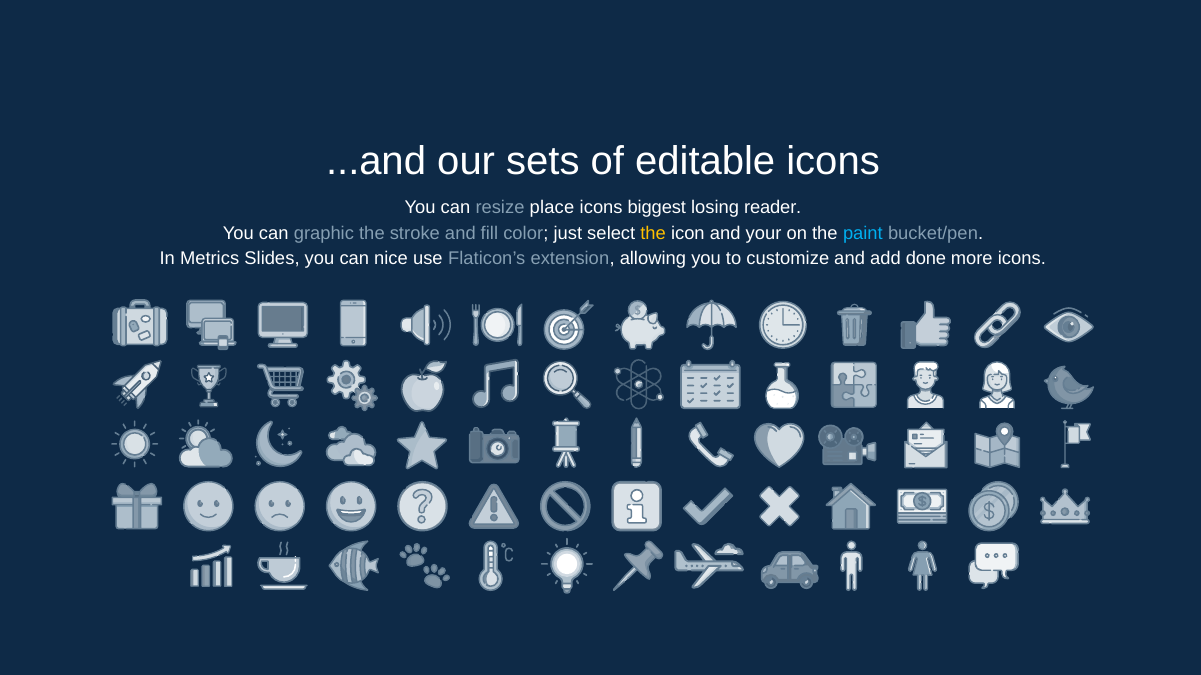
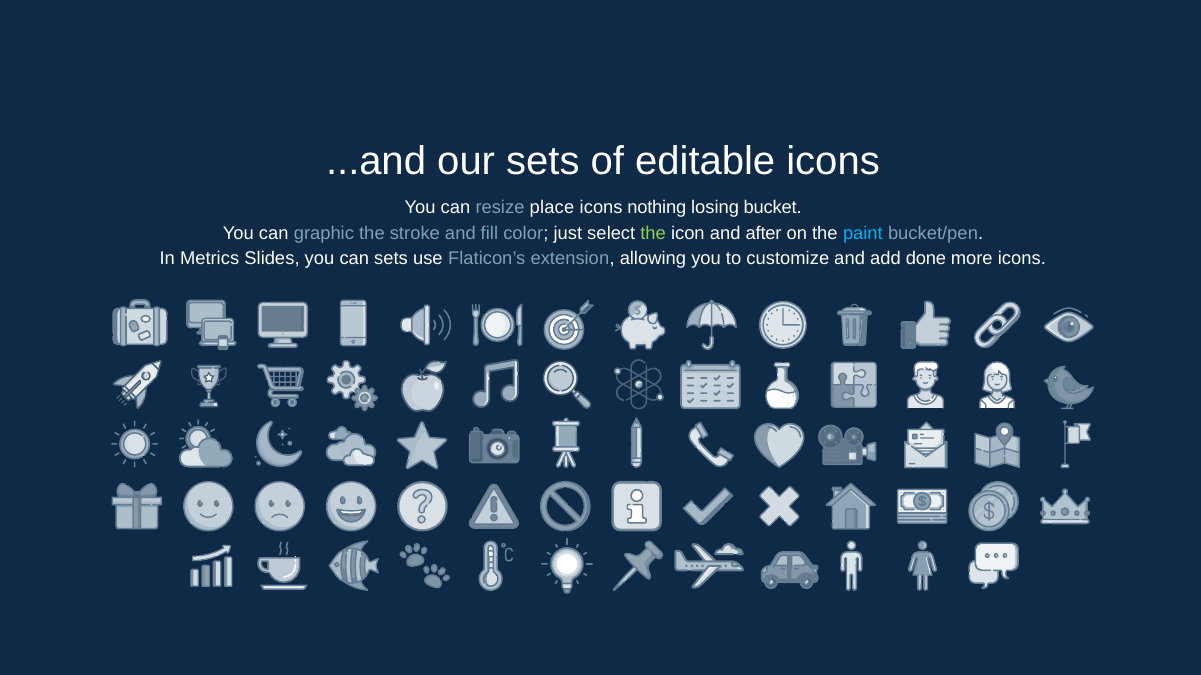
biggest: biggest -> nothing (657, 208)
reader: reader -> bucket (773, 208)
the colour: yellow -> light green (653, 233)
your: your -> after (764, 233)
can nice: nice -> sets (391, 259)
